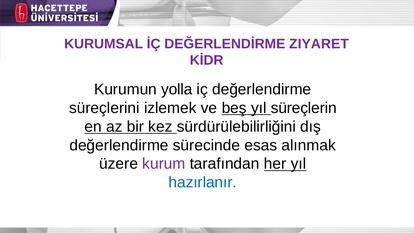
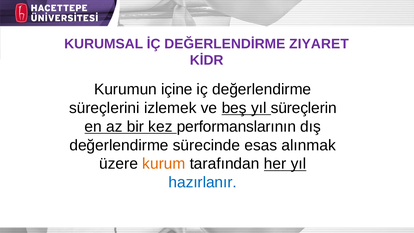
yolla: yolla -> içine (177, 89)
sürdürülebilirliğini: sürdürülebilirliğini -> performanslarının (236, 127)
kurum colour: purple -> orange (164, 164)
